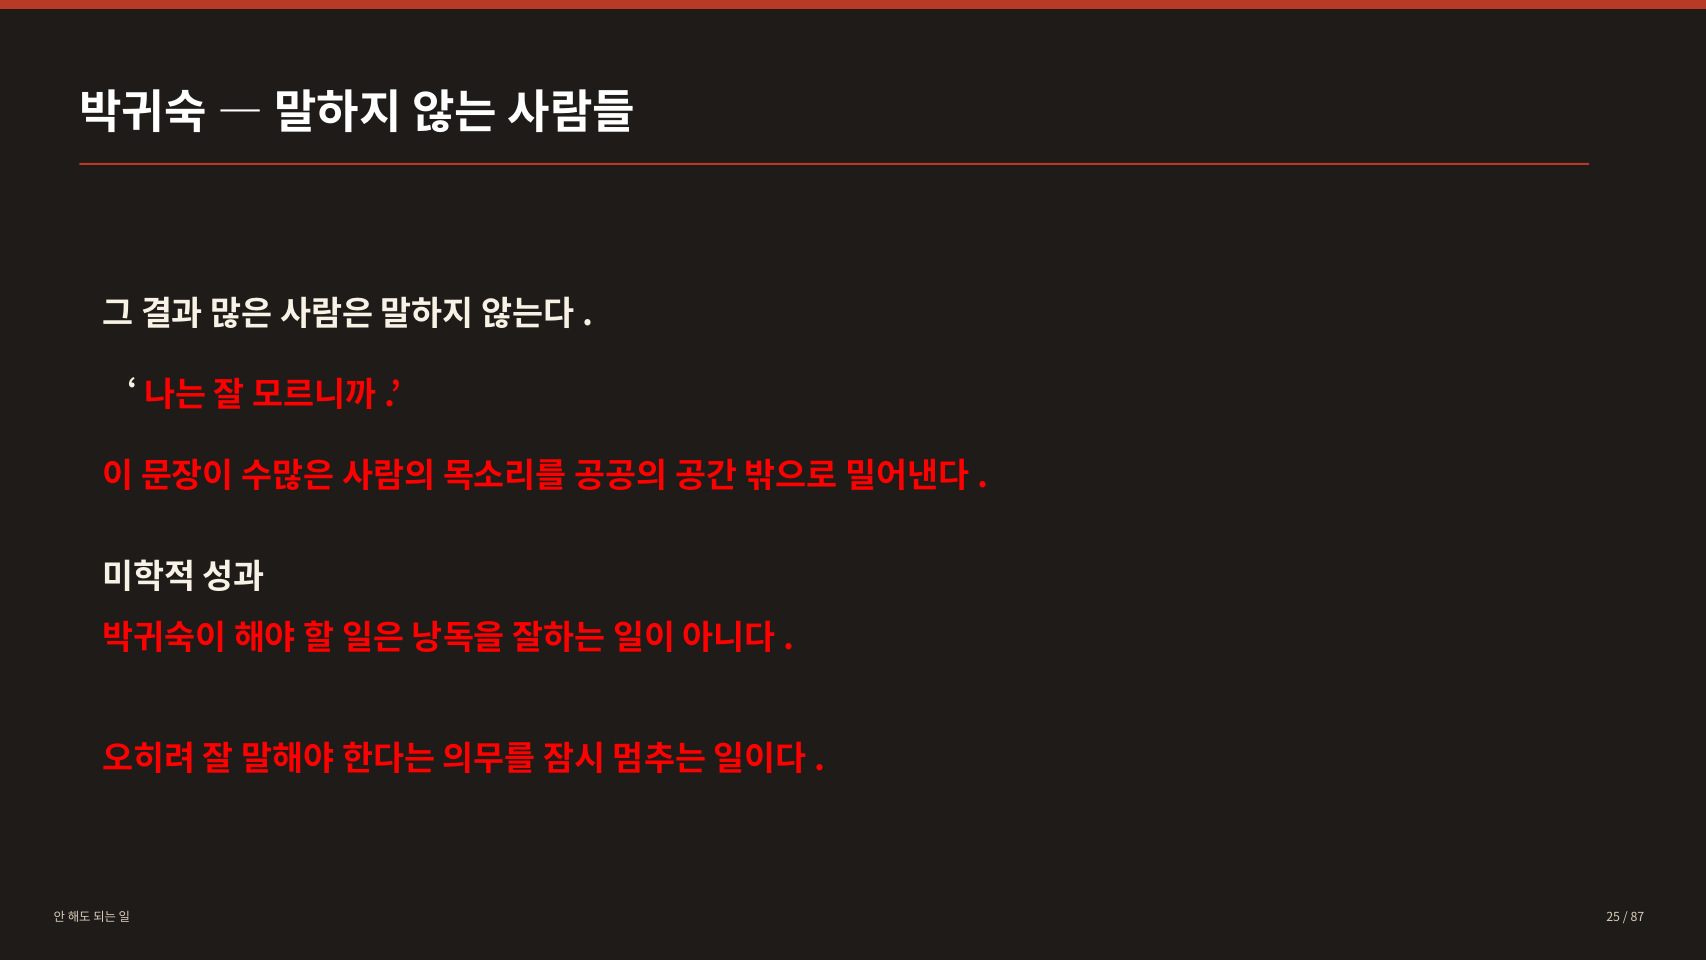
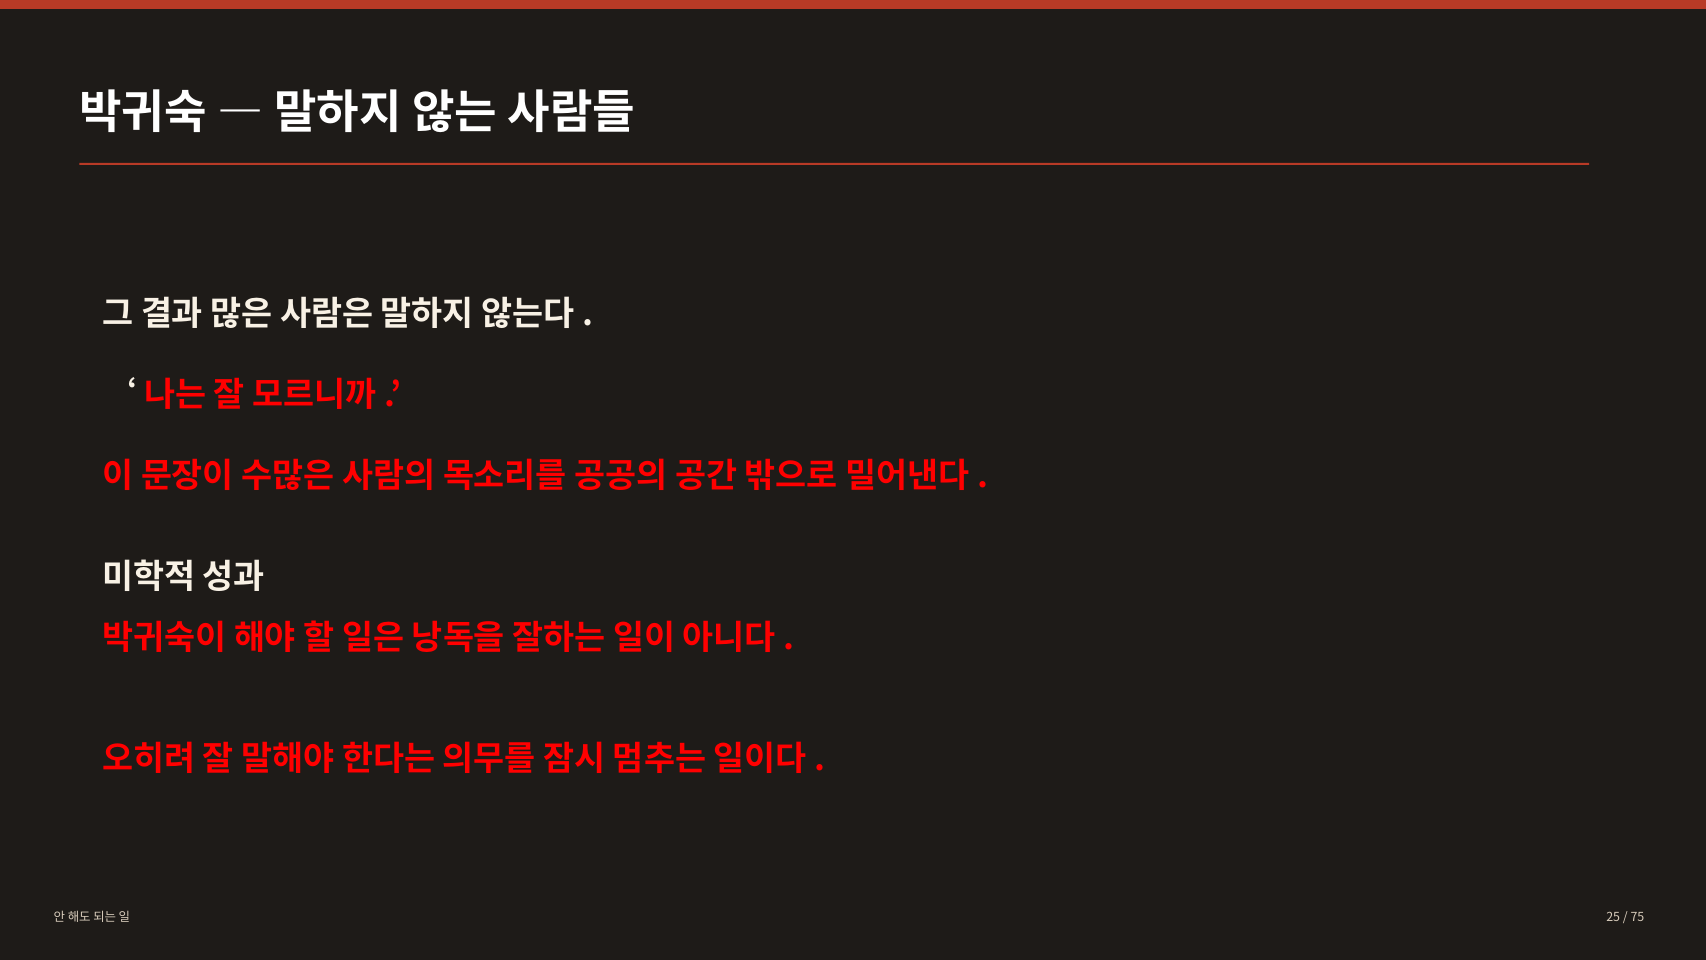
87: 87 -> 75 (1637, 917)
